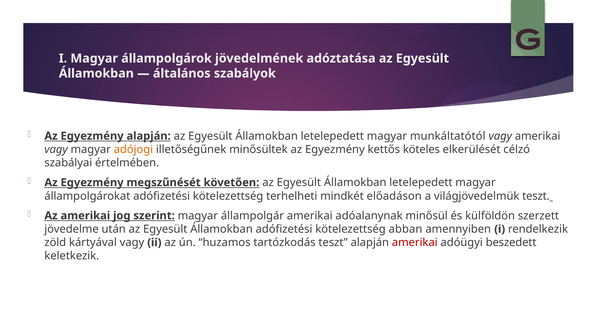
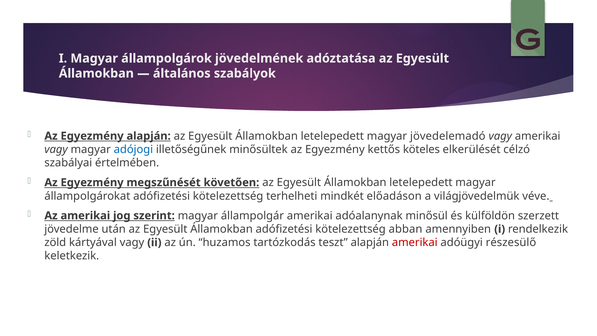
munkáltatótól: munkáltatótól -> jövedelemadó (448, 136)
adójogi colour: orange -> blue (133, 149)
világjövedelmük teszt: teszt -> véve (536, 196)
beszedett: beszedett -> részesülő (511, 242)
